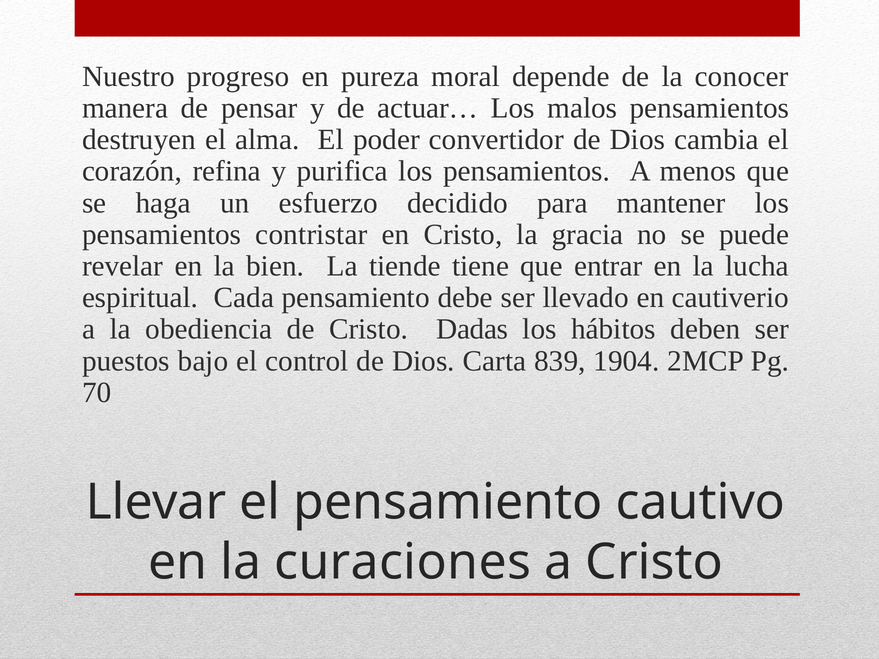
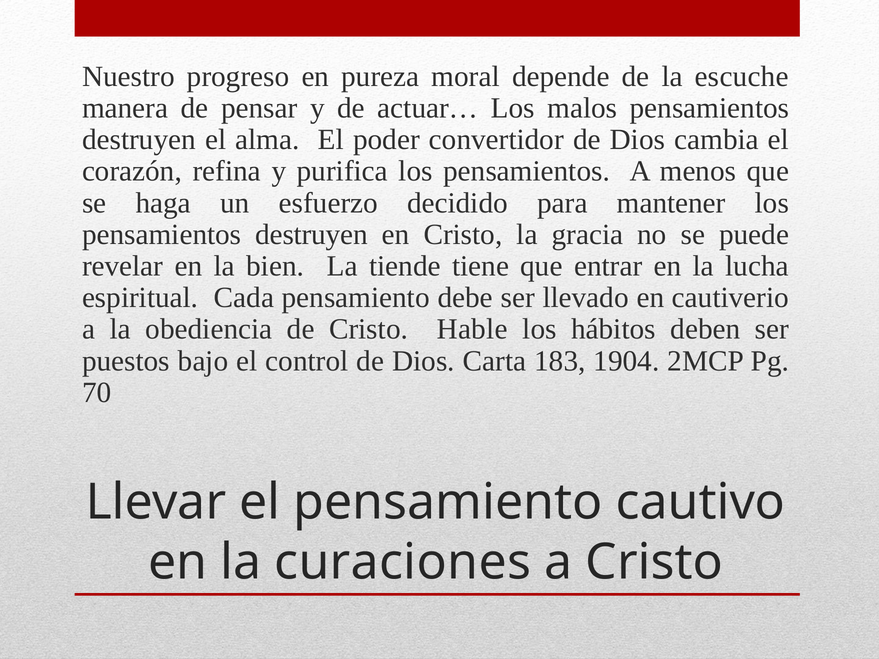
conocer: conocer -> escuche (742, 76)
contristar: contristar -> destruyen (312, 235)
Dadas: Dadas -> Hable (472, 329)
839: 839 -> 183 (560, 361)
